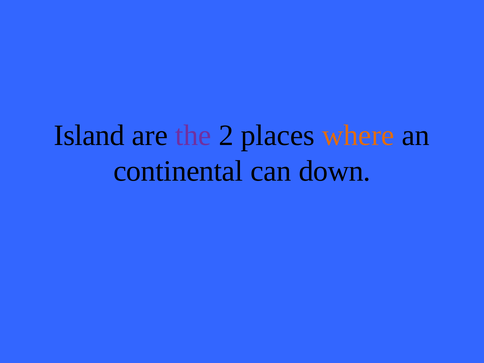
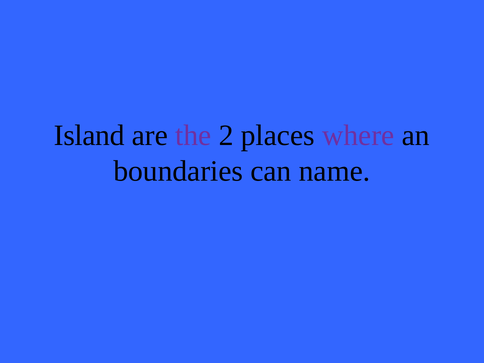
where colour: orange -> purple (358, 136)
continental: continental -> boundaries (178, 171)
down: down -> name (335, 171)
